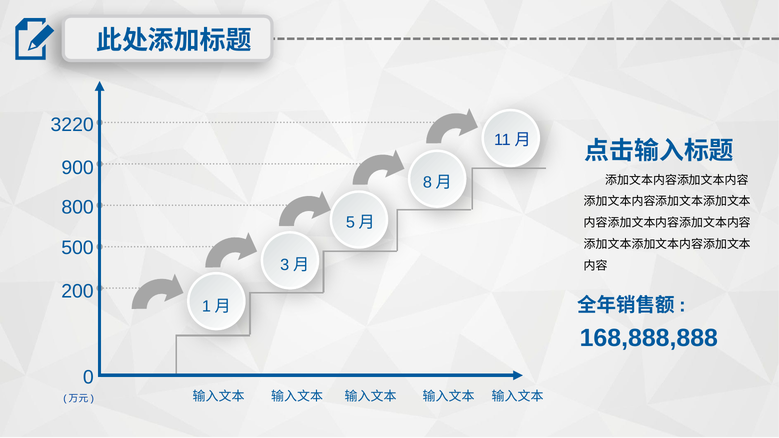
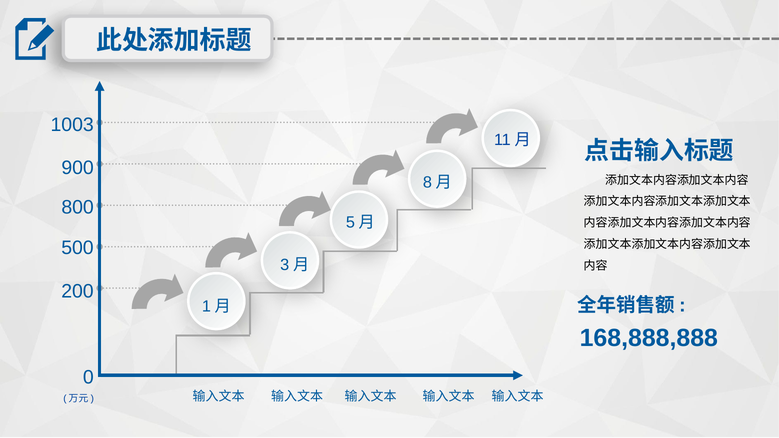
3220: 3220 -> 1003 (72, 125)
